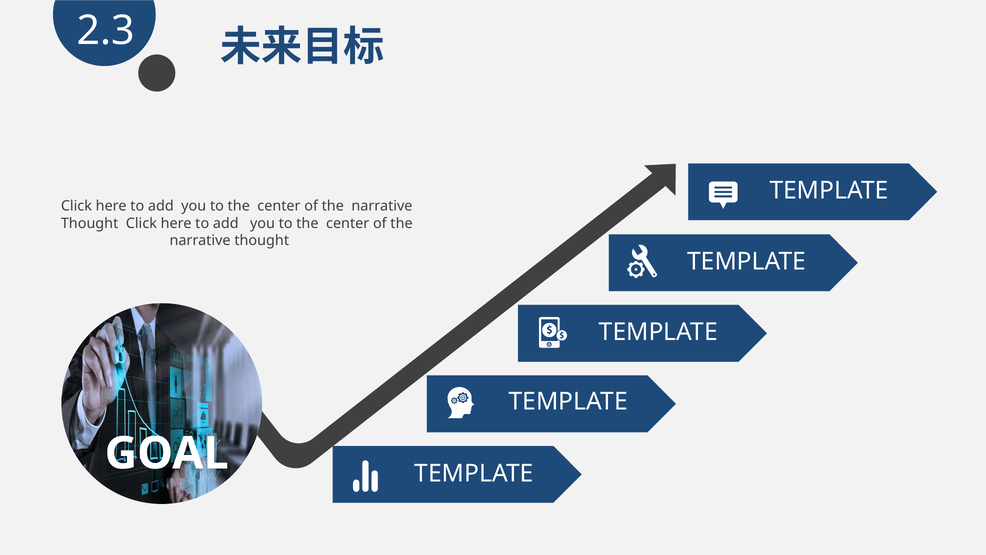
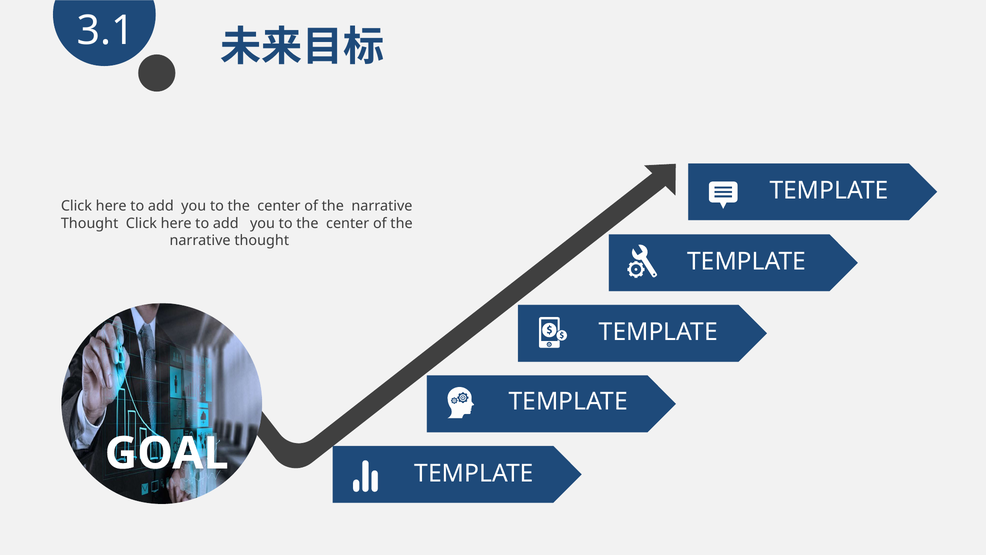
2.3: 2.3 -> 3.1 (106, 31)
